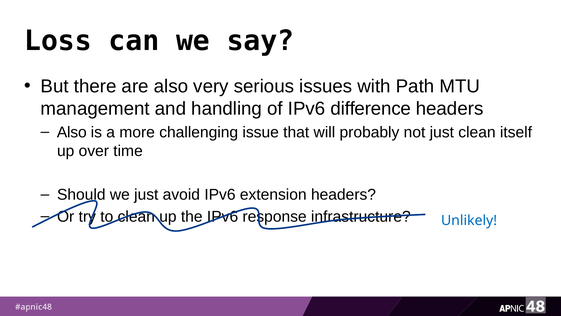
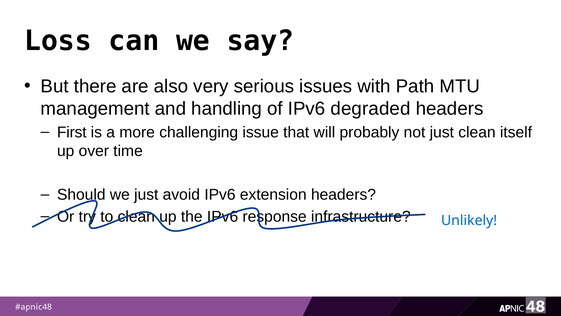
difference: difference -> degraded (371, 109)
Also: Also -> First (72, 132)
